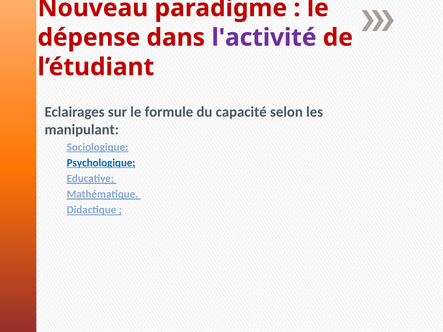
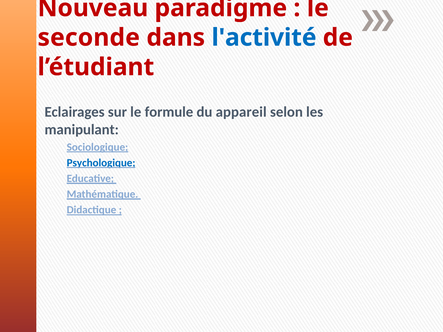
dépense: dépense -> seconde (89, 38)
l'activité colour: purple -> blue (264, 38)
capacité: capacité -> appareil (241, 112)
